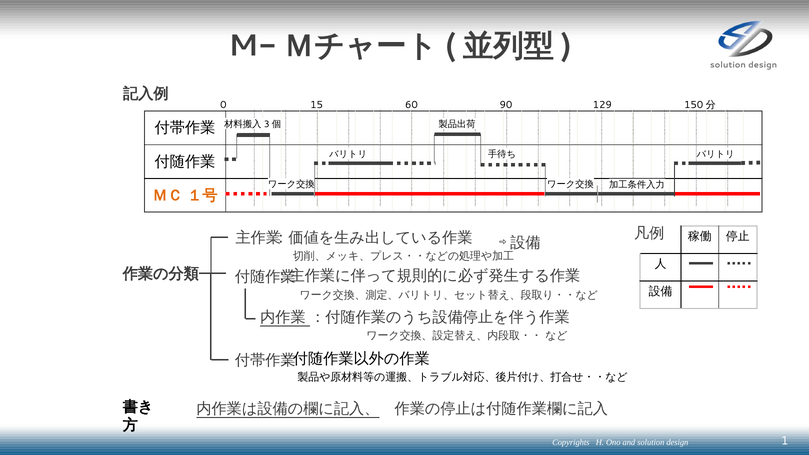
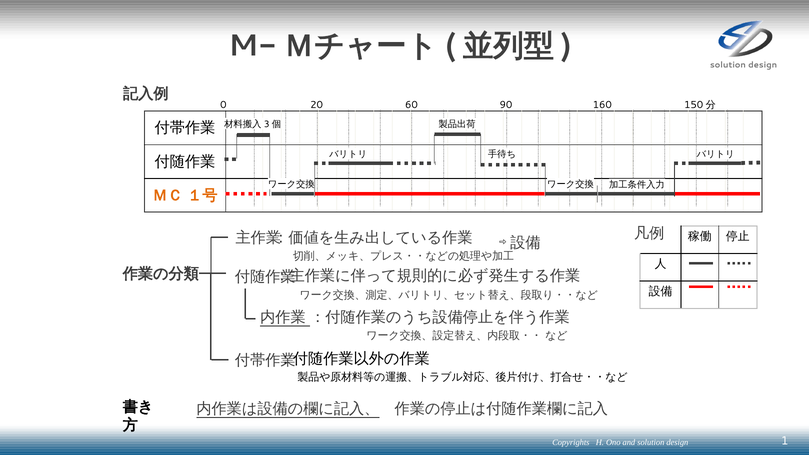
15: 15 -> 20 (317, 105)
129: 129 -> 160 (602, 105)
